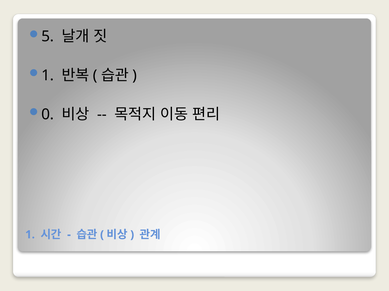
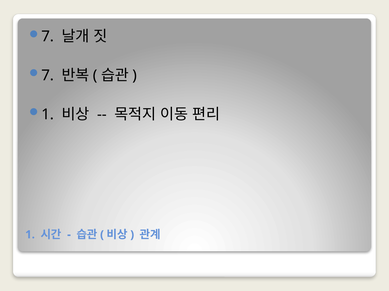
5: 5 -> 7 (48, 37)
1: 1 -> 7 (48, 76)
0: 0 -> 1 (48, 115)
